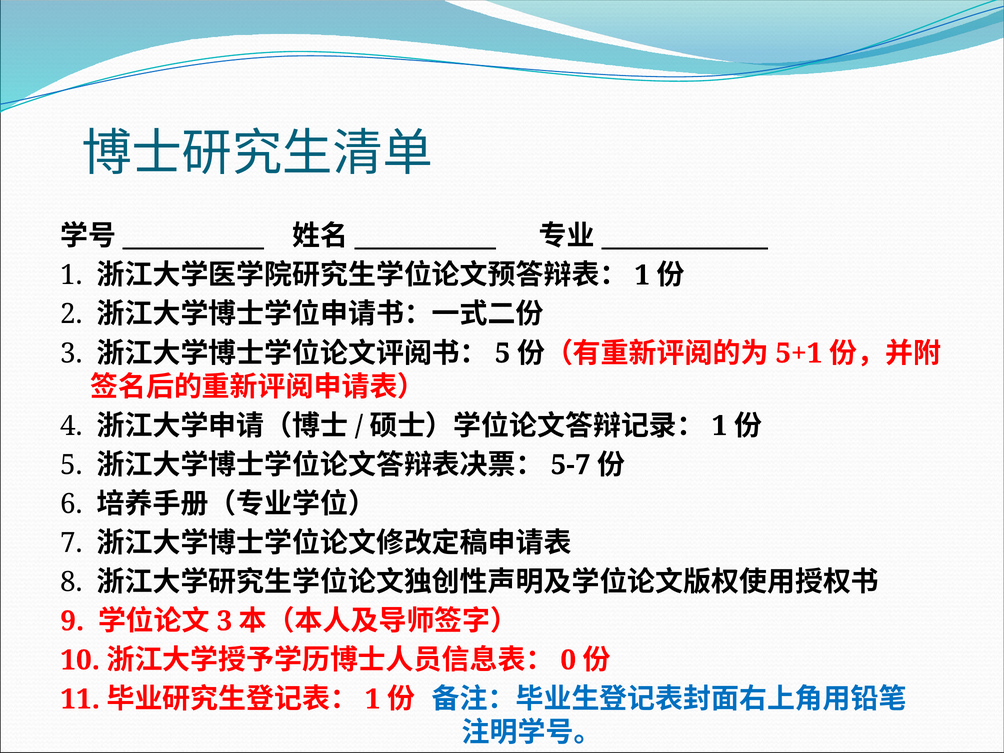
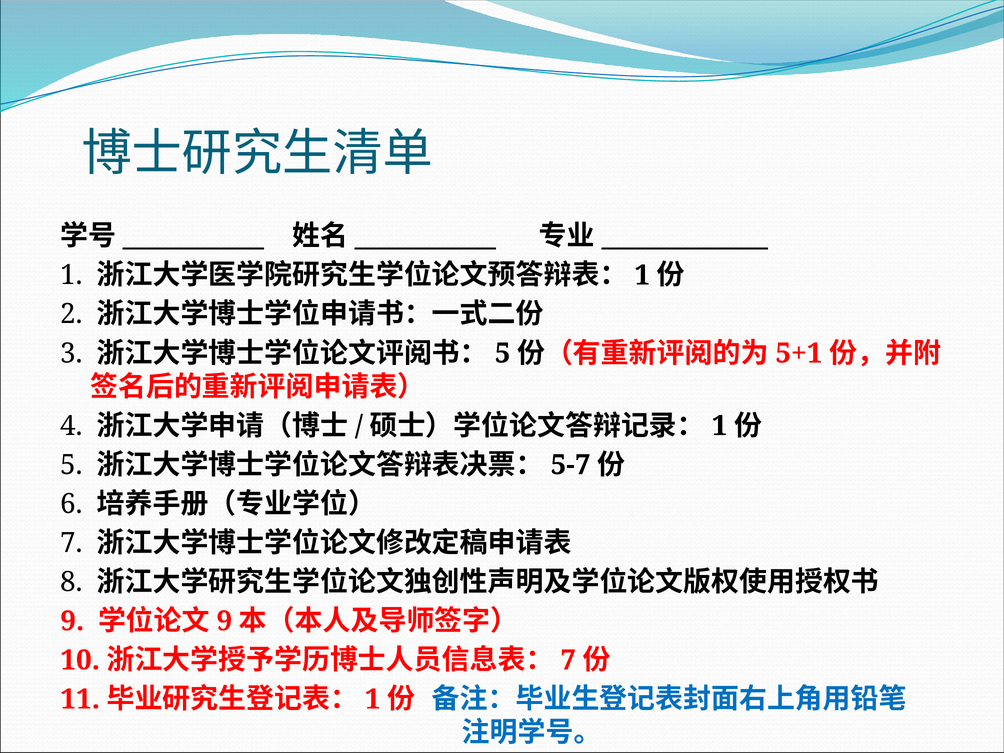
3: 3 -> 9 (224, 621)
0: 0 -> 7 (568, 660)
